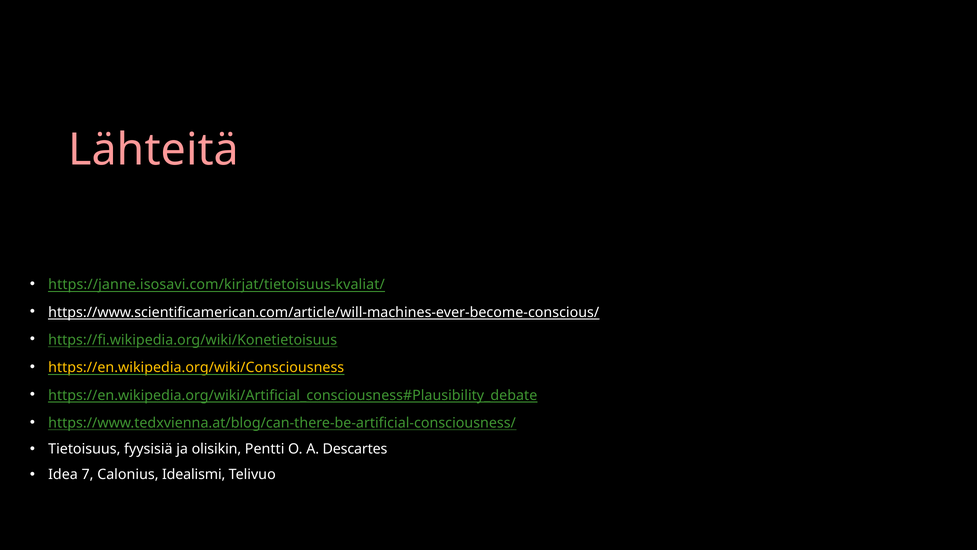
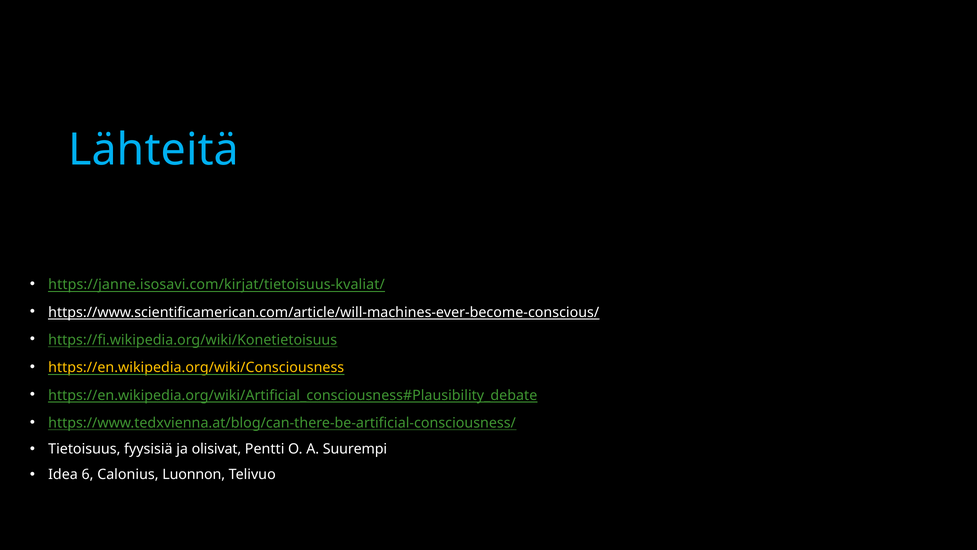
Lähteitä colour: pink -> light blue (154, 150)
olisikin: olisikin -> olisivat (216, 449)
Descartes: Descartes -> Suurempi (355, 449)
7: 7 -> 6 (88, 474)
Idealismi: Idealismi -> Luonnon (194, 474)
